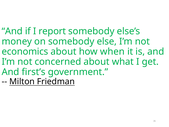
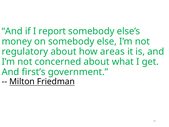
economics: economics -> regulatory (25, 51)
when: when -> areas (112, 51)
